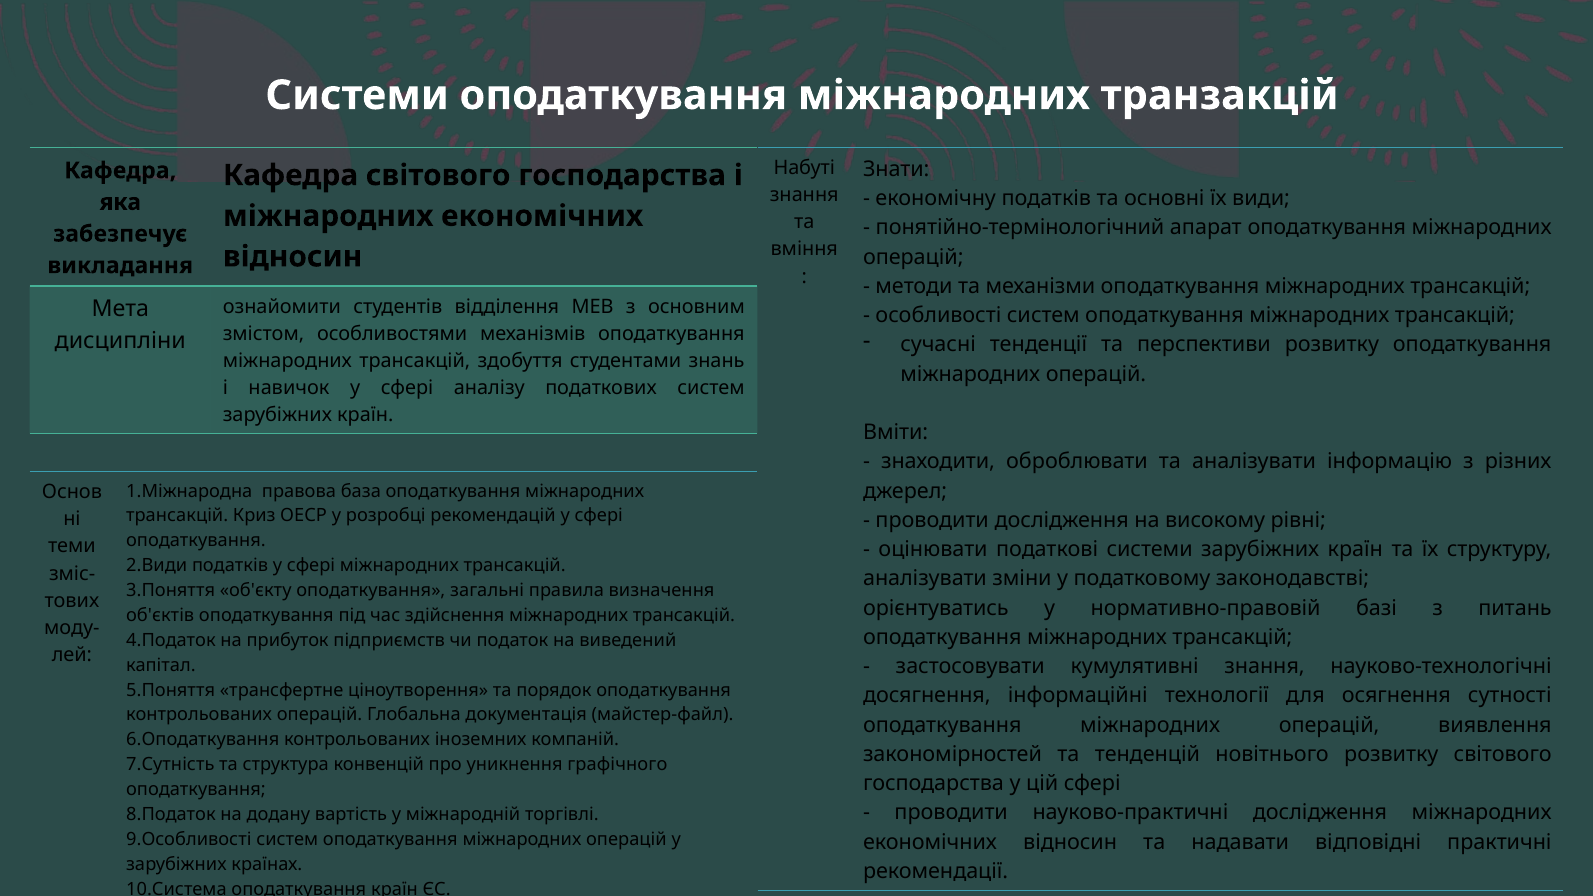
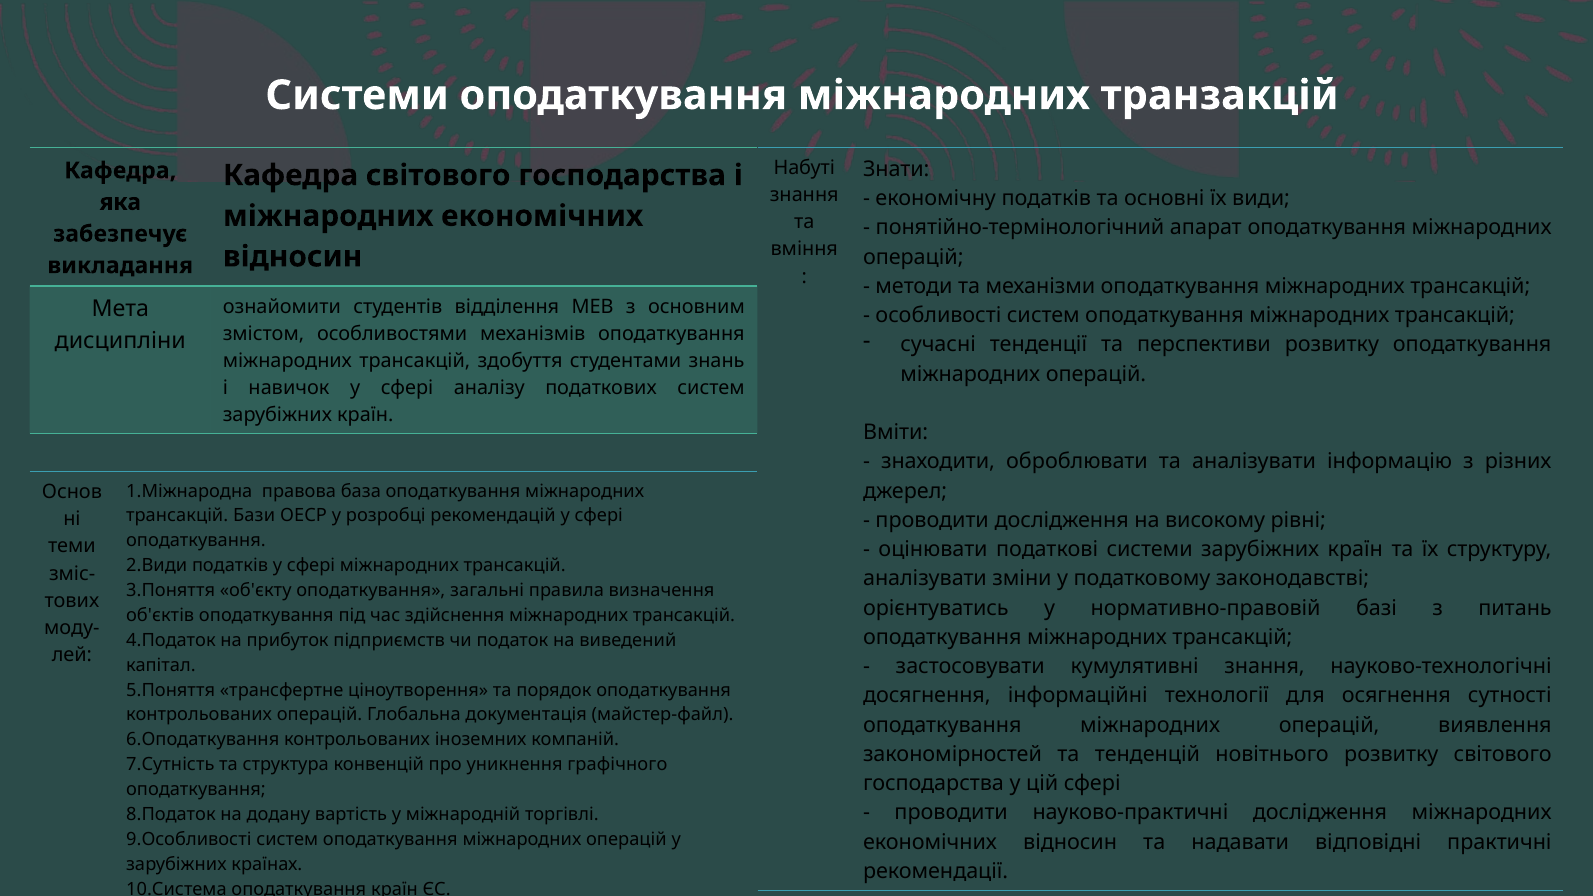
Криз: Криз -> Бази (254, 516)
